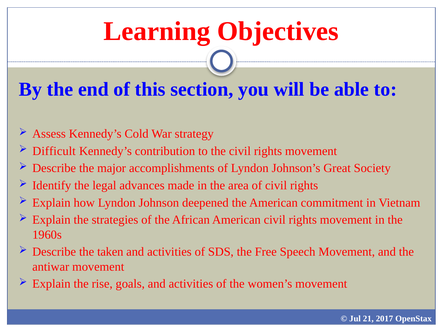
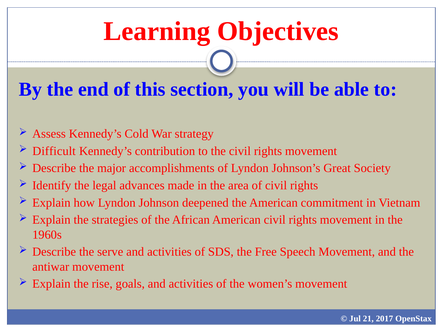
taken: taken -> serve (110, 252)
